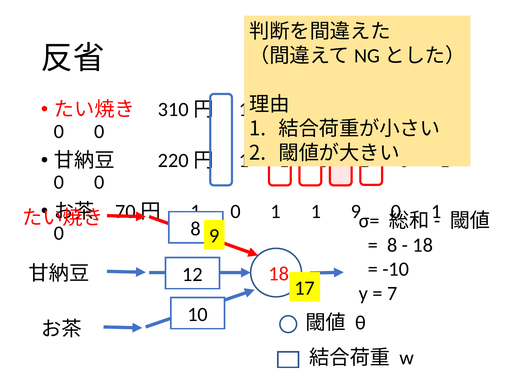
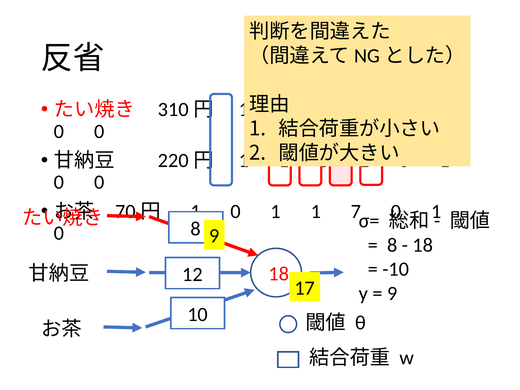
1 9: 9 -> 7 (356, 211)
7: 7 -> 9 (392, 294)
